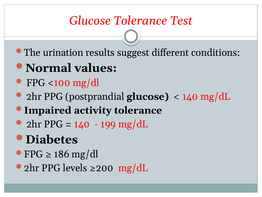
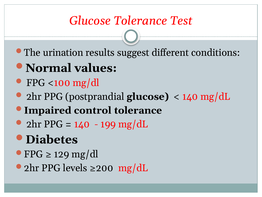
activity: activity -> control (93, 110)
186: 186 -> 129 (62, 154)
